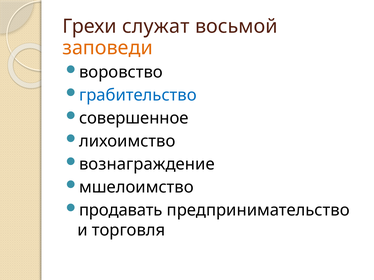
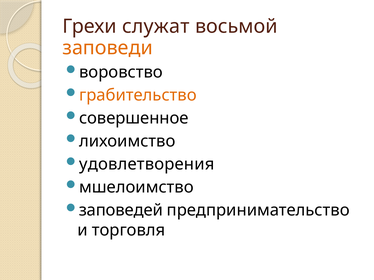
грабительство colour: blue -> orange (138, 95)
вознаграждение: вознаграждение -> удовлетворения (147, 164)
продавать: продавать -> заповедей (121, 211)
